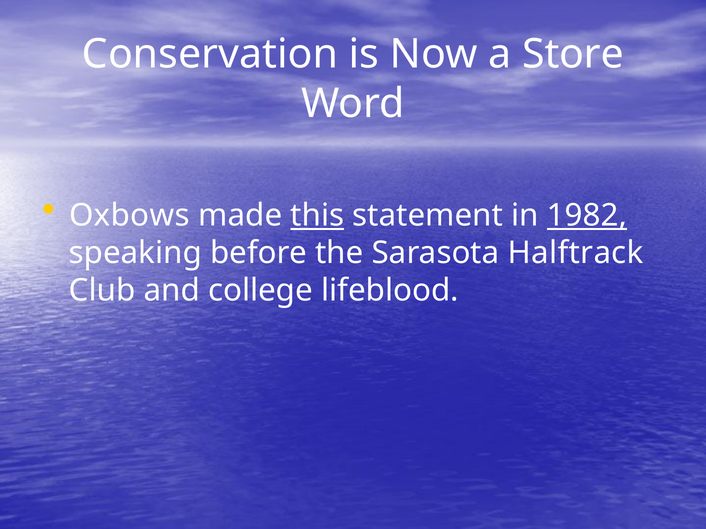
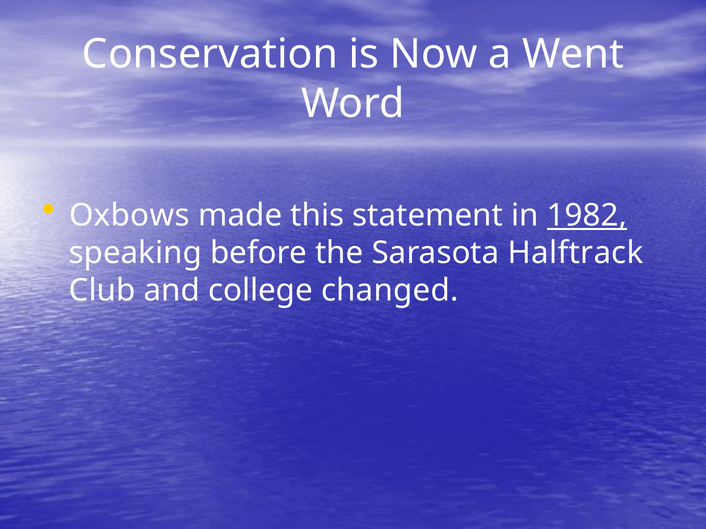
Store: Store -> Went (573, 54)
this underline: present -> none (317, 216)
lifeblood: lifeblood -> changed (390, 291)
